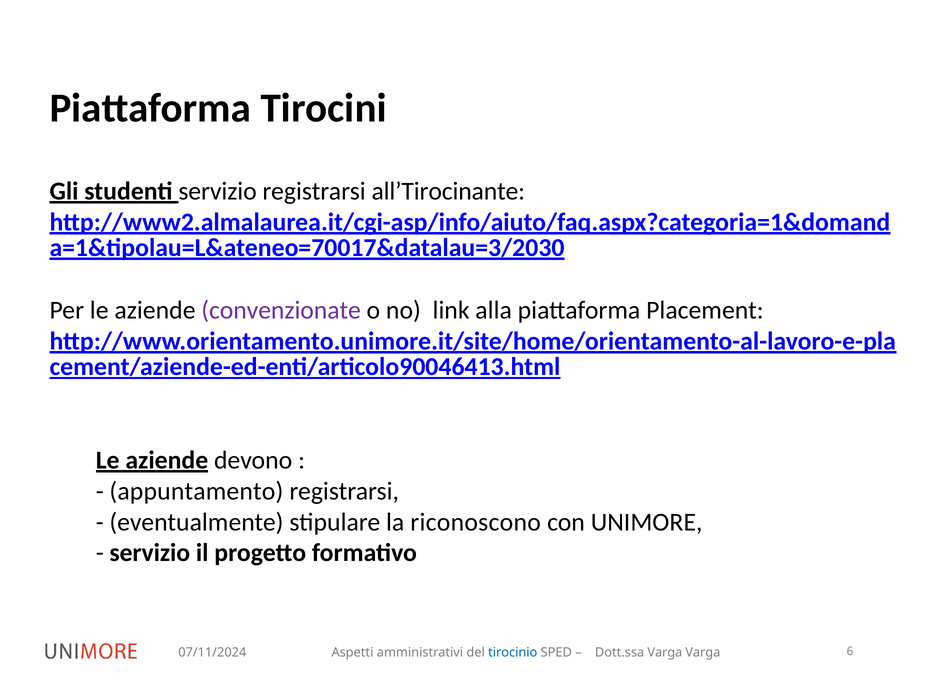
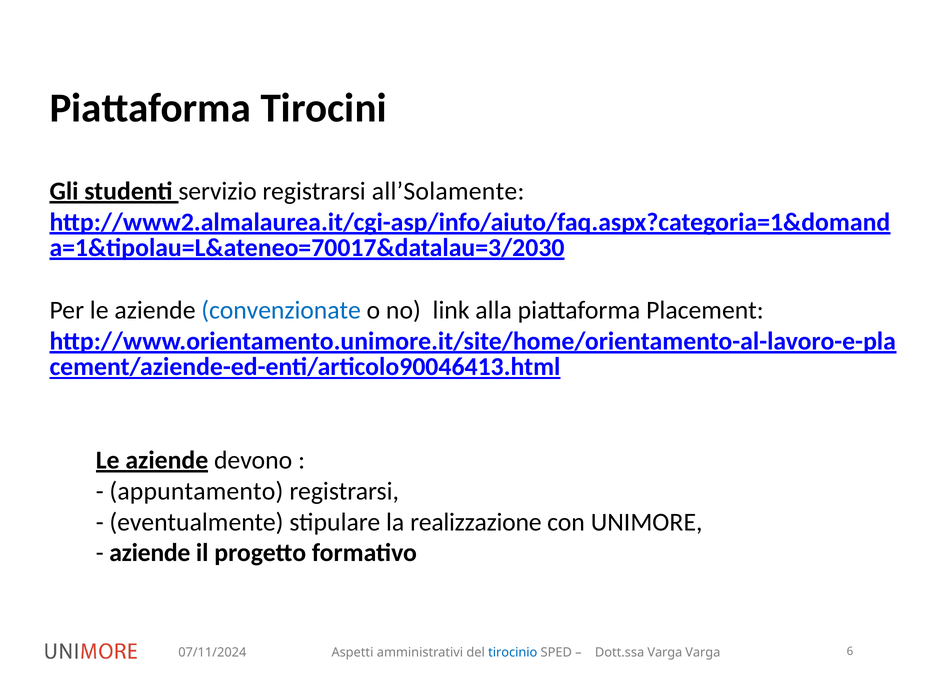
all’Tirocinante: all’Tirocinante -> all’Solamente (448, 191)
convenzionate colour: purple -> blue (281, 310)
riconoscono: riconoscono -> realizzazione (476, 522)
servizio: servizio -> aziende (150, 553)
